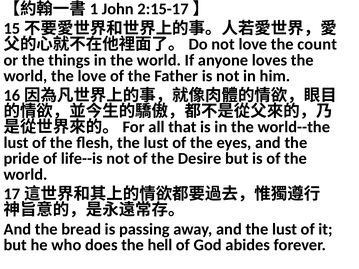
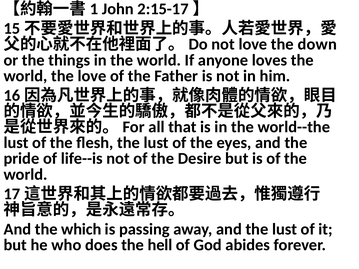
count: count -> down (317, 44)
bread: bread -> which (81, 229)
